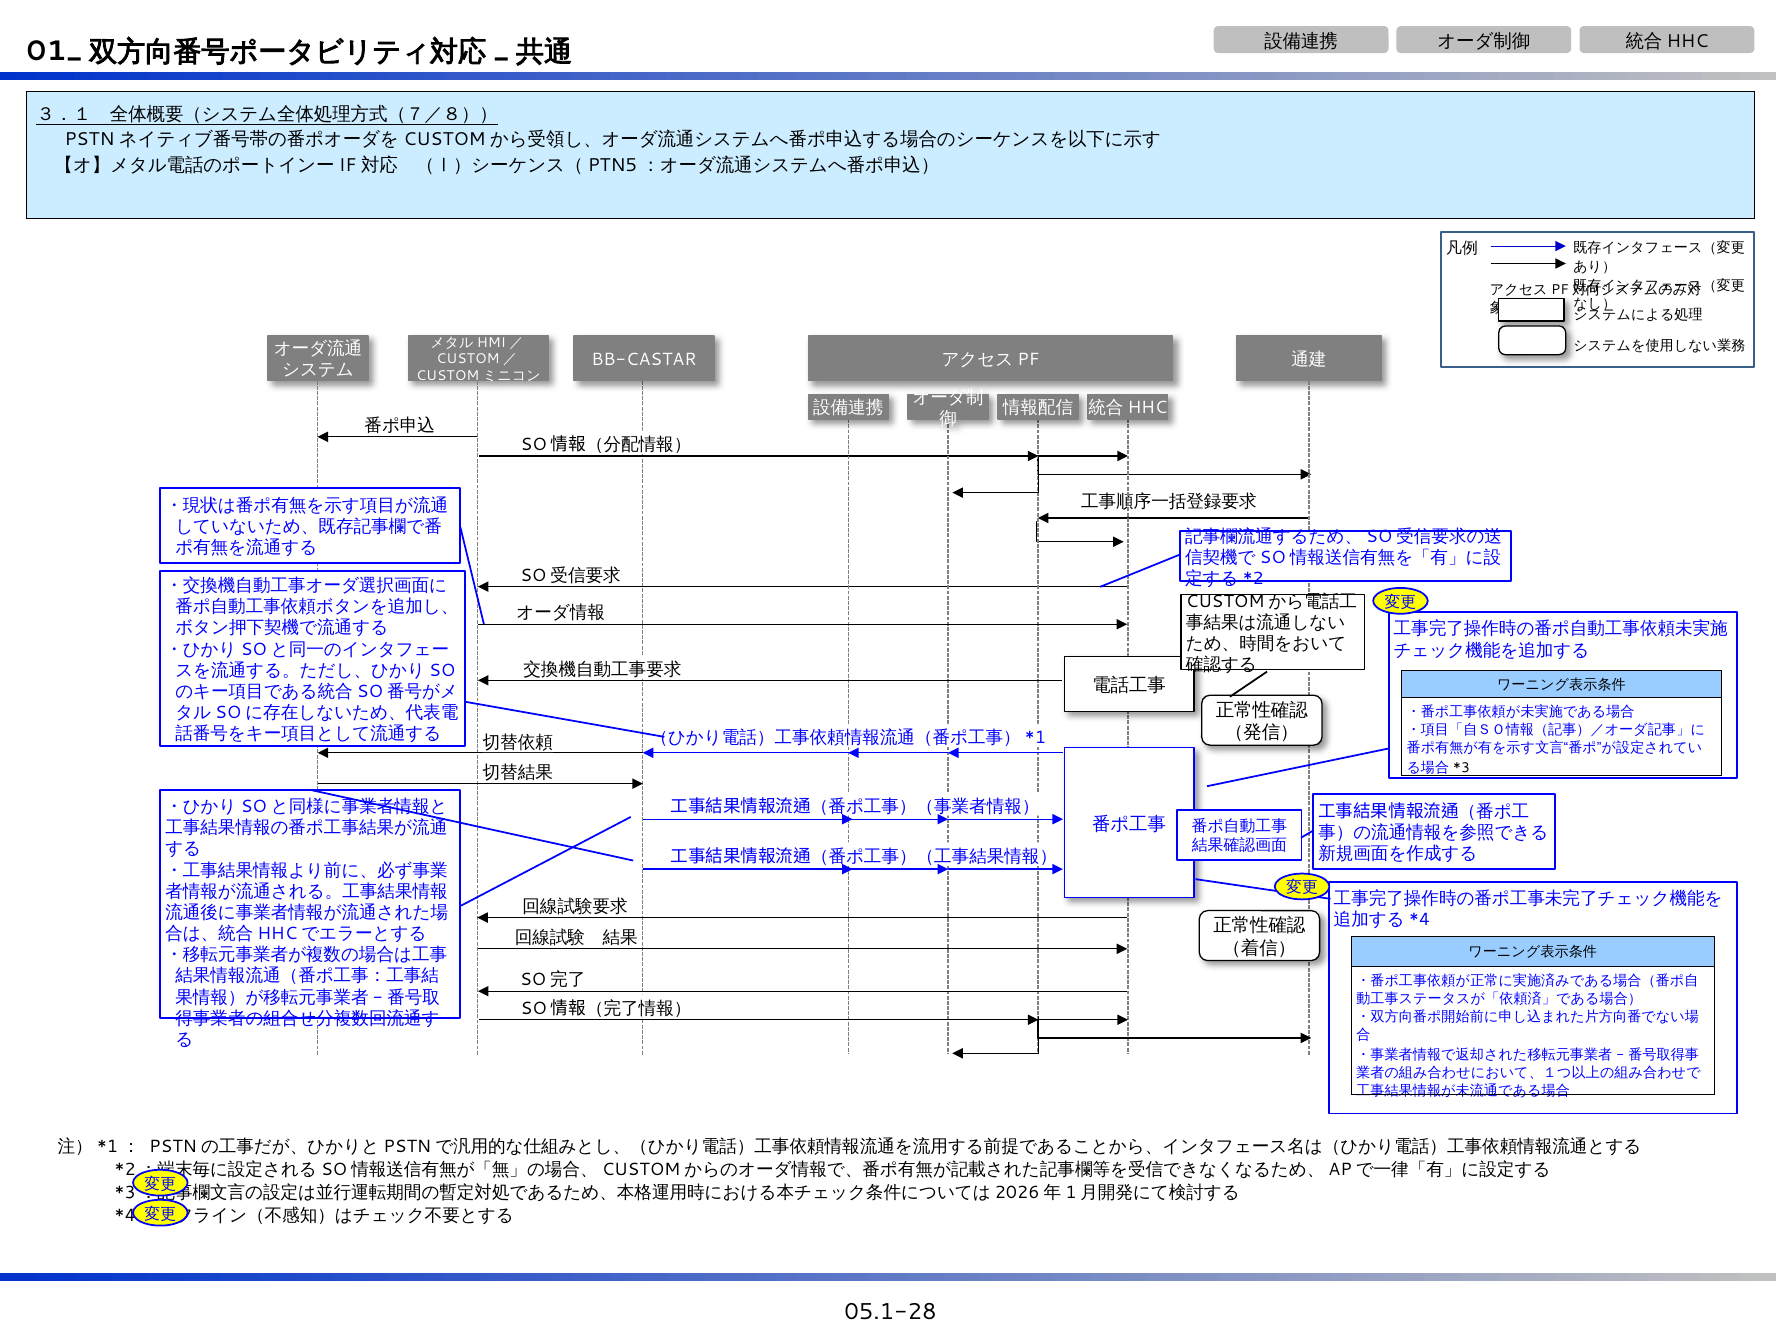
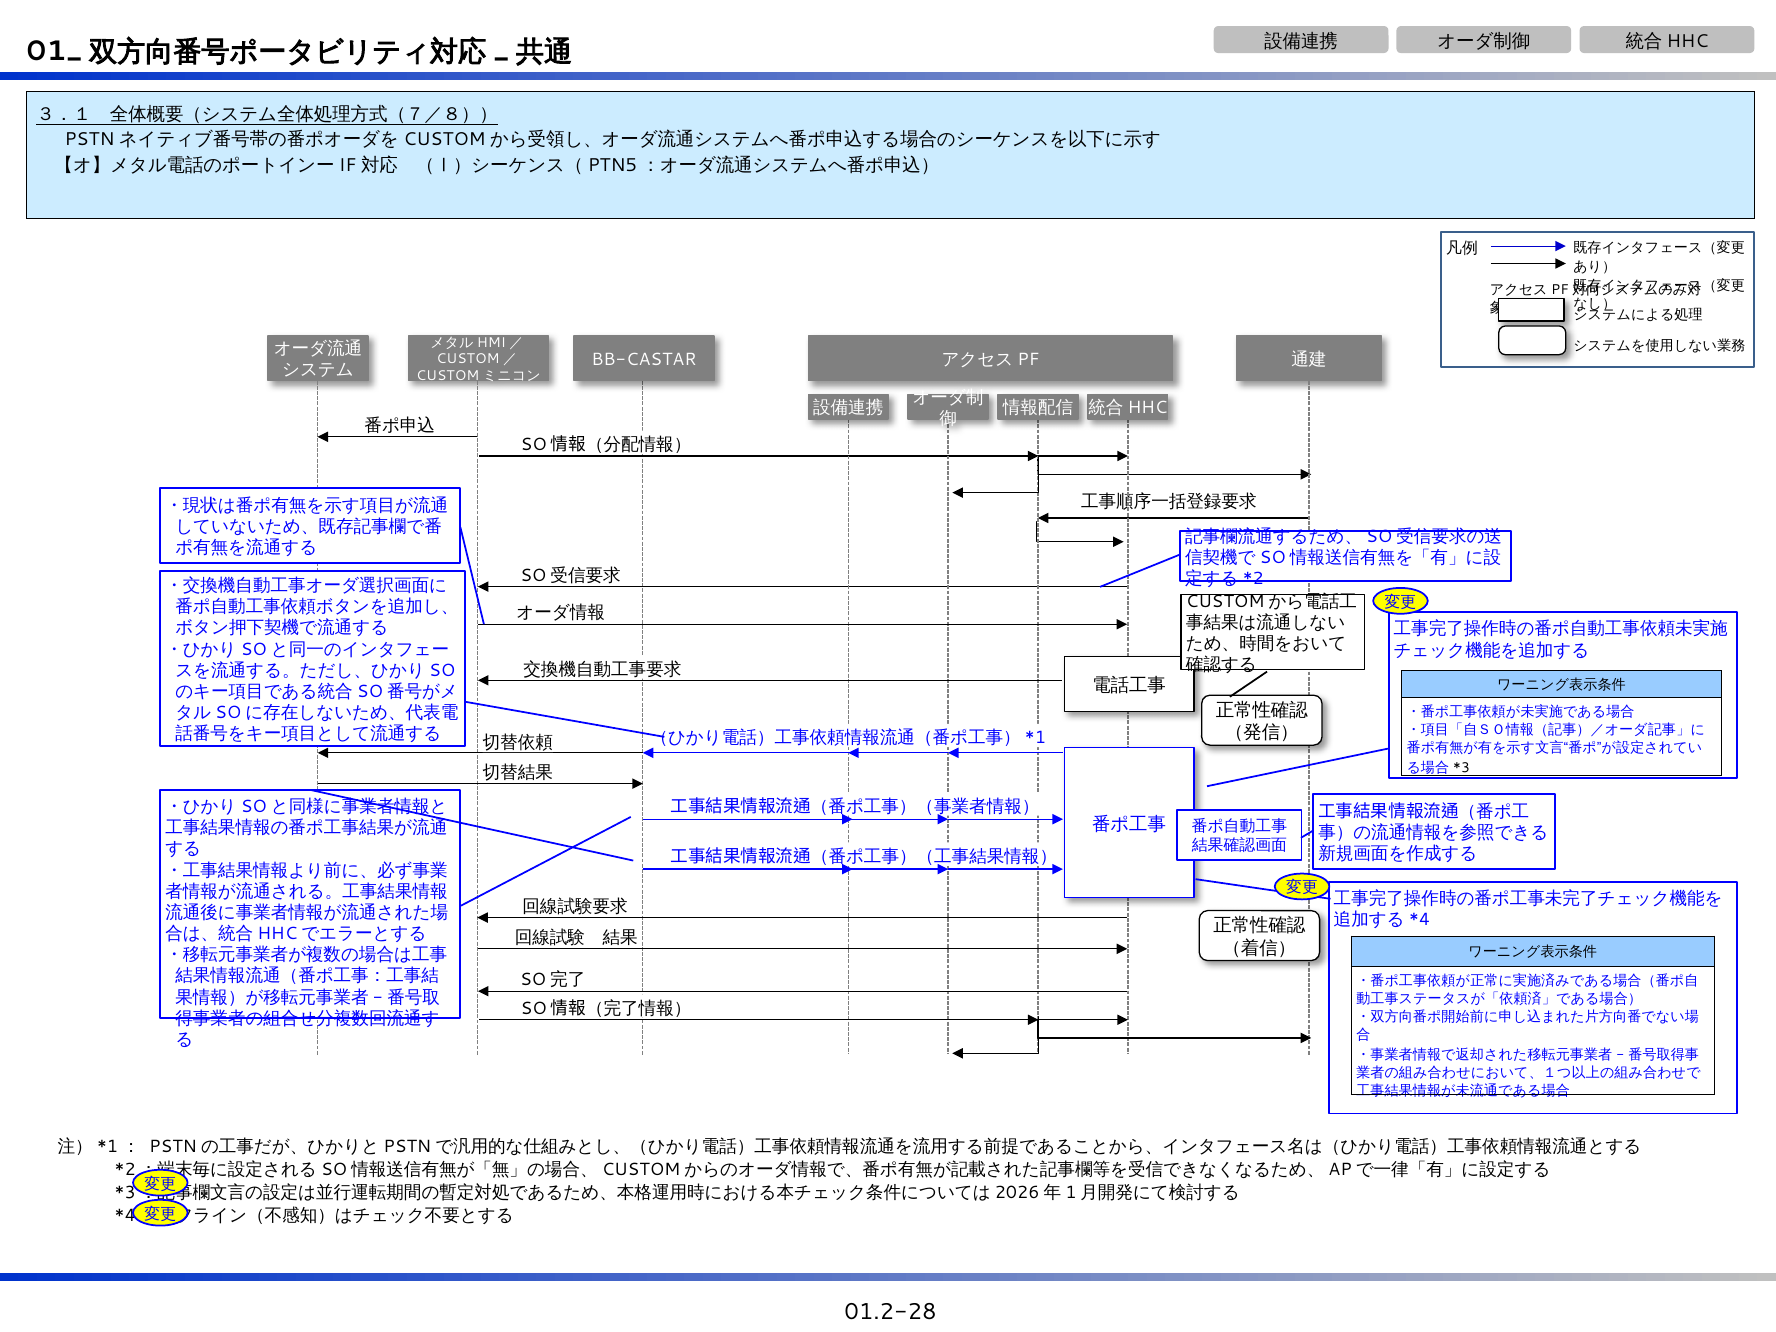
05.1-28: 05.1-28 -> 01.2-28 (890, 1312)
